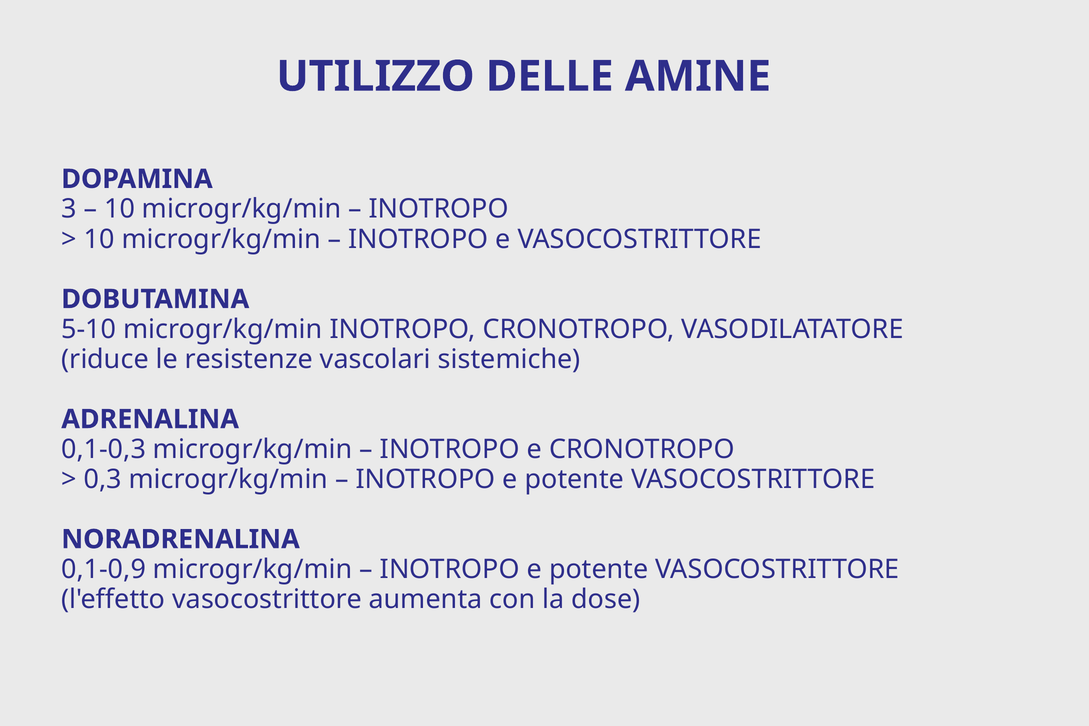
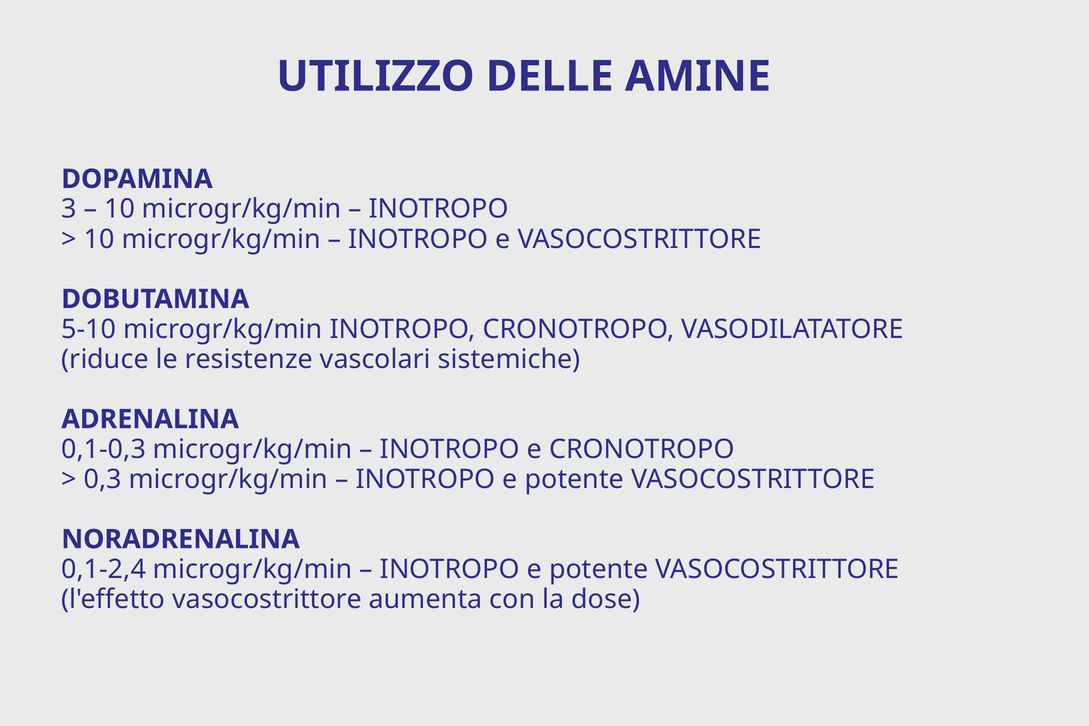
0,1-0,9: 0,1-0,9 -> 0,1-2,4 (104, 569)
